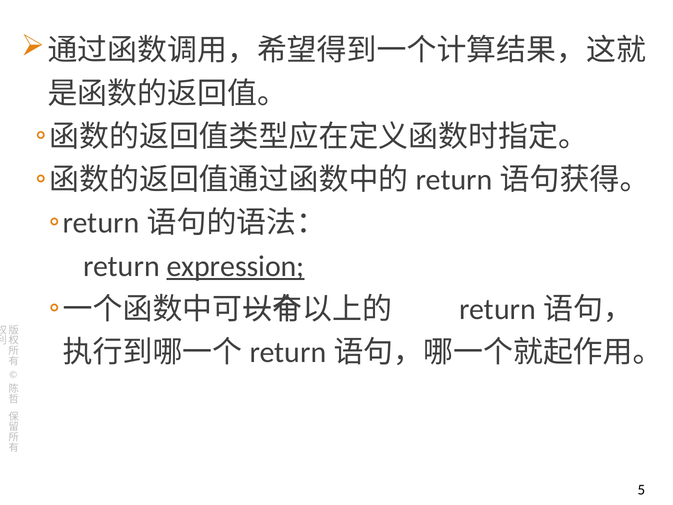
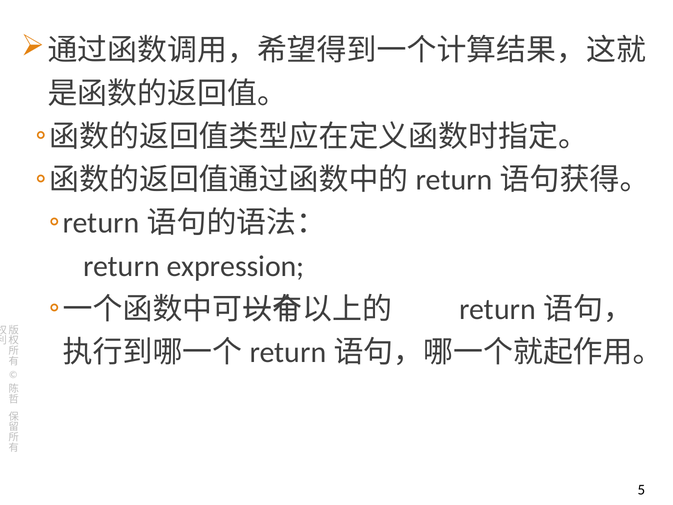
expression underline: present -> none (236, 266)
